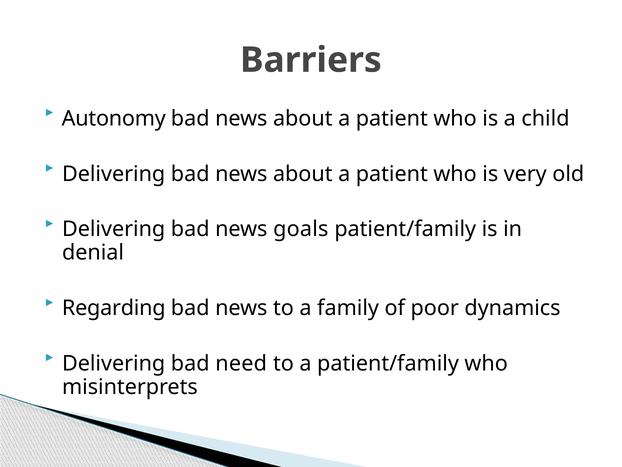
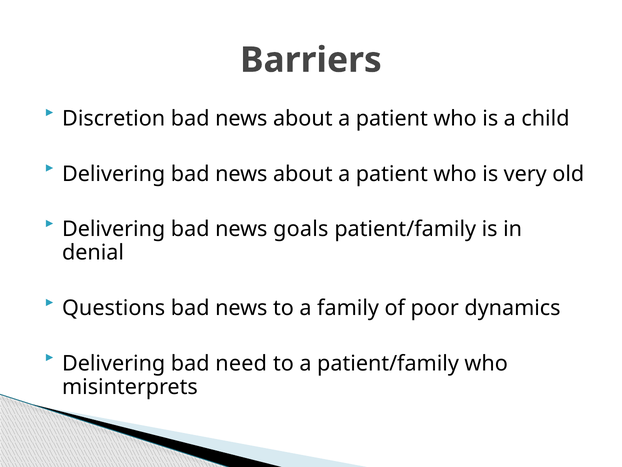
Autonomy: Autonomy -> Discretion (114, 118)
Regarding: Regarding -> Questions (114, 308)
